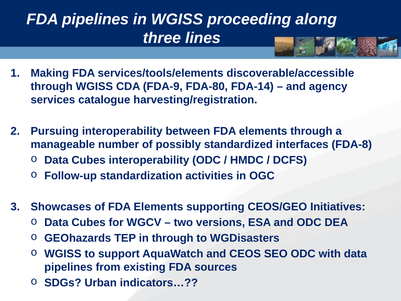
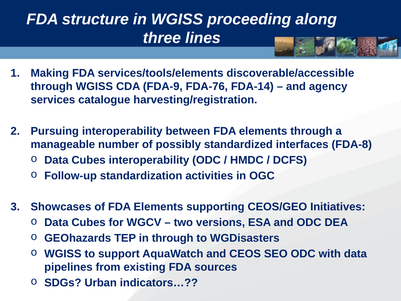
FDA pipelines: pipelines -> structure (95, 19)
FDA-80: FDA-80 -> FDA-76 (207, 86)
